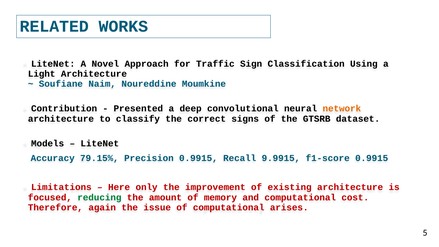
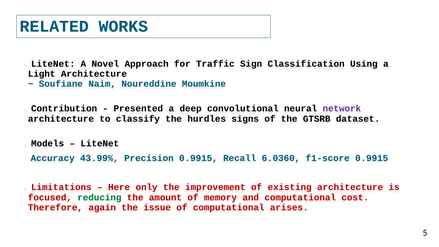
network colour: orange -> purple (342, 109)
correct: correct -> hurdles (207, 119)
79.15%: 79.15% -> 43.99% (99, 158)
9.9915: 9.9915 -> 6.0360 (281, 158)
